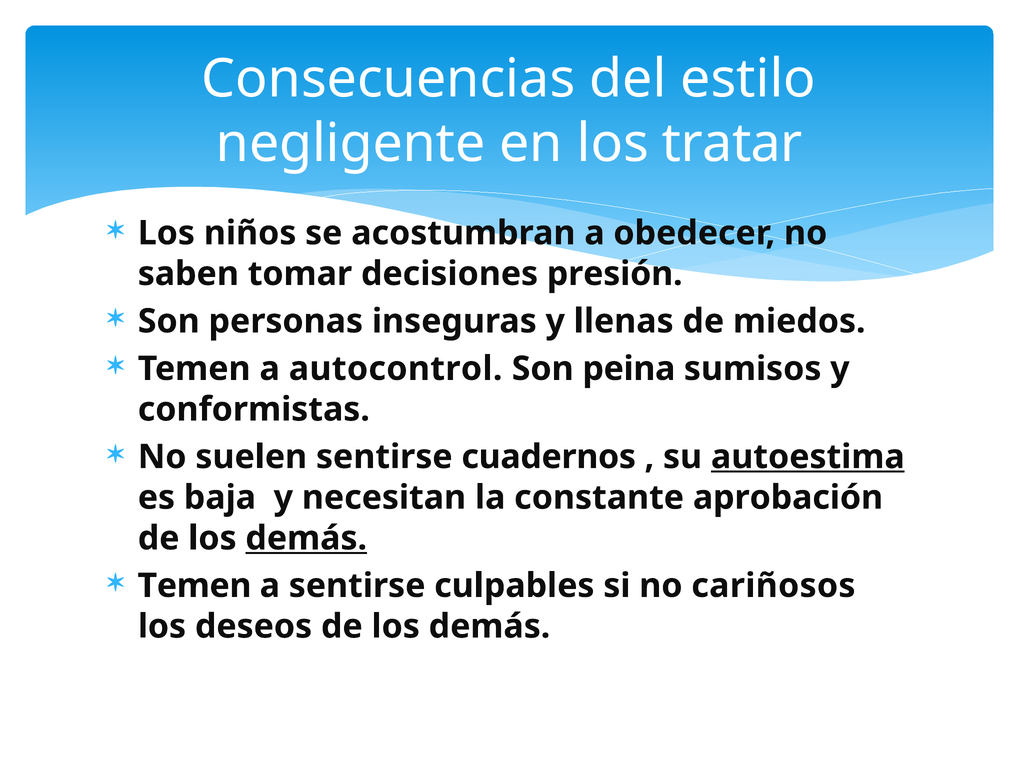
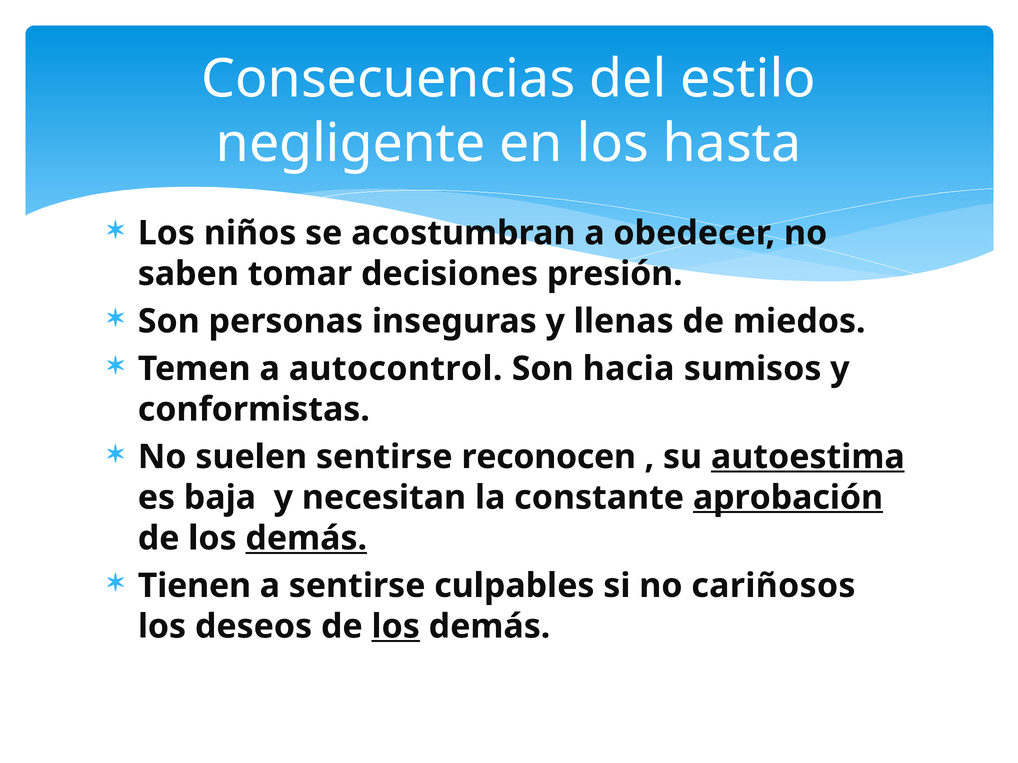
tratar: tratar -> hasta (732, 143)
peina: peina -> hacia (629, 369)
cuadernos: cuadernos -> reconocen (549, 457)
aprobación underline: none -> present (788, 498)
Temen: Temen -> Tienen (194, 586)
los underline: none -> present (396, 627)
